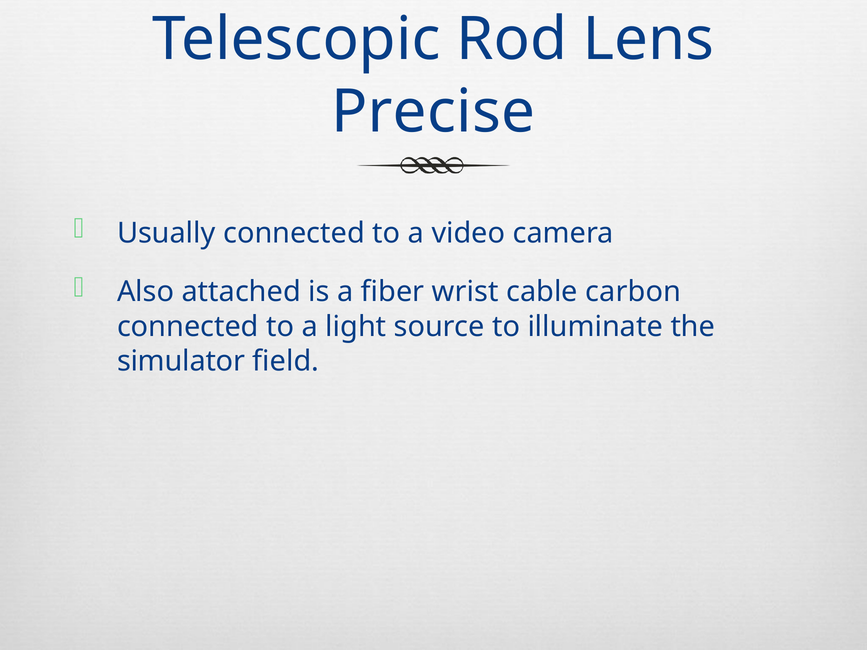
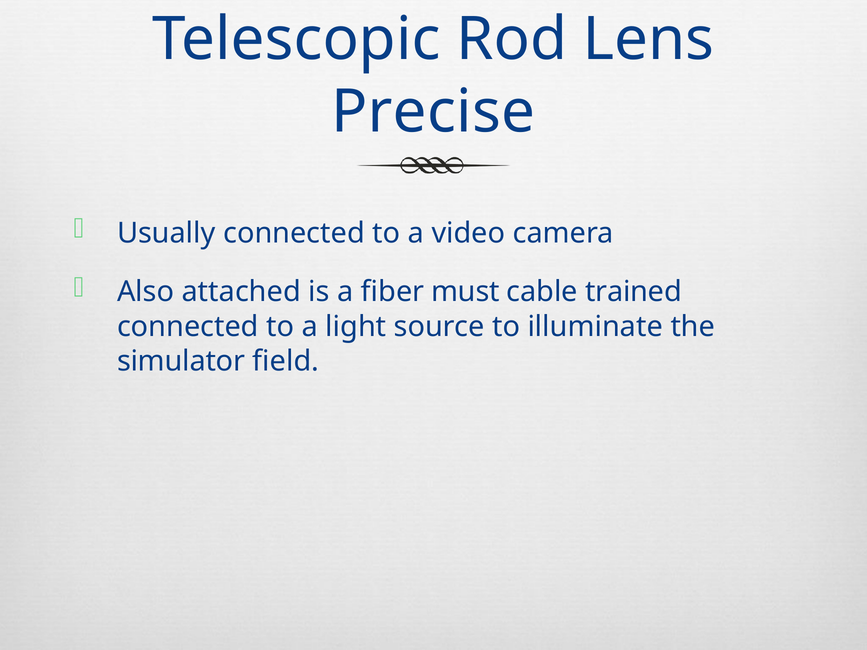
wrist: wrist -> must (465, 292)
carbon: carbon -> trained (634, 292)
